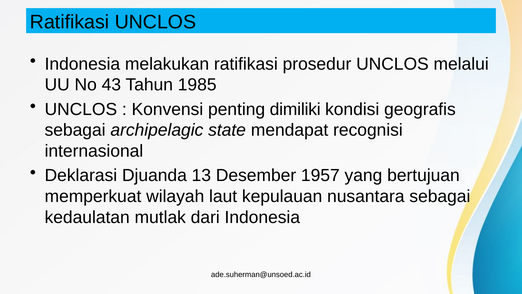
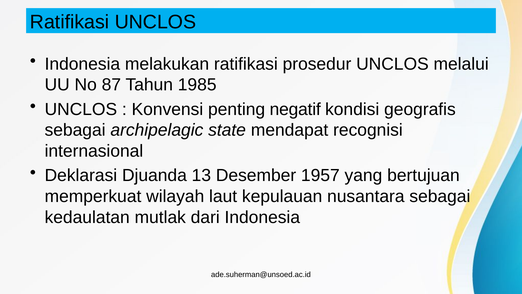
43: 43 -> 87 (111, 85)
dimiliki: dimiliki -> negatif (295, 109)
